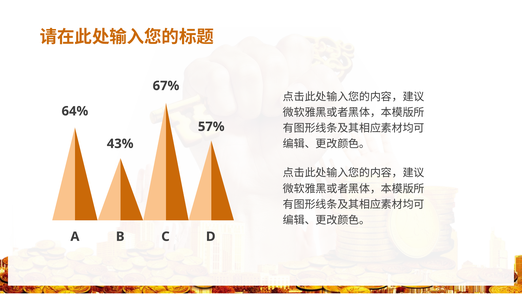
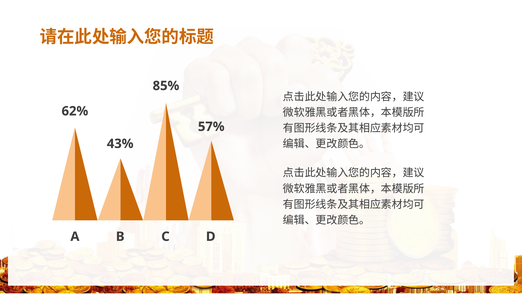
67%: 67% -> 85% (166, 86)
64%: 64% -> 62% (75, 111)
